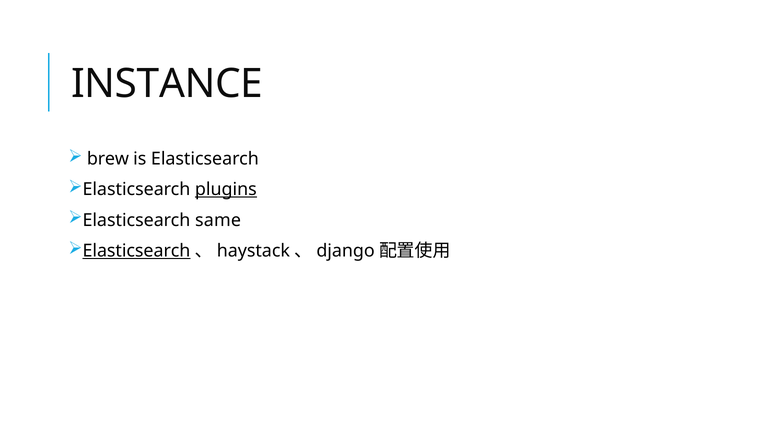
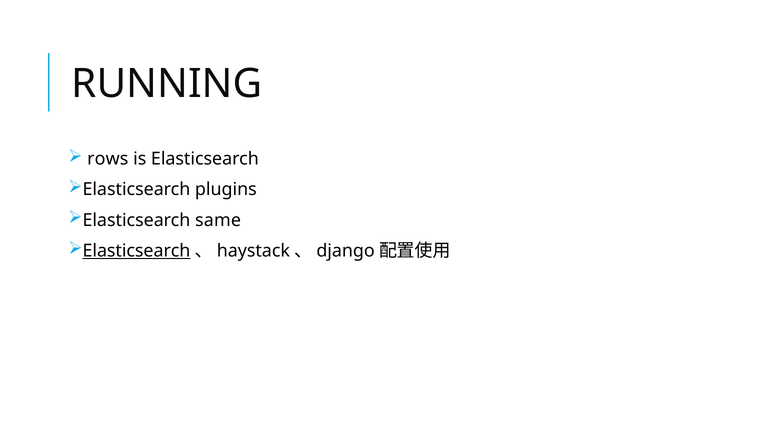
INSTANCE: INSTANCE -> RUNNING (167, 84)
brew: brew -> rows (108, 159)
plugins underline: present -> none (226, 189)
